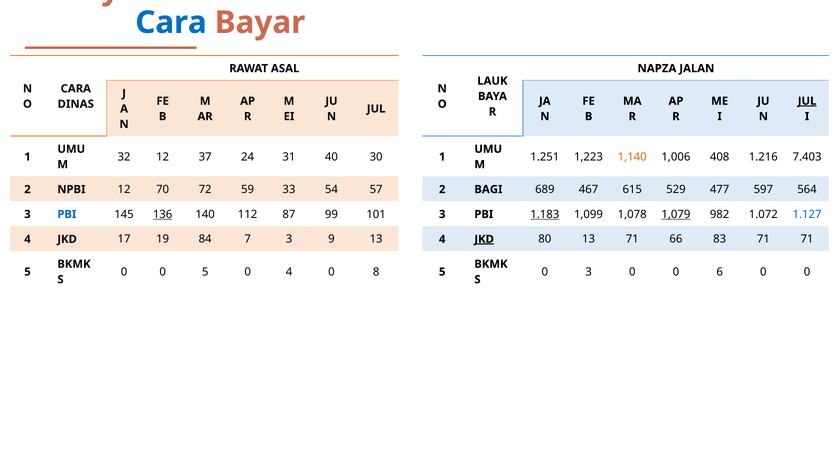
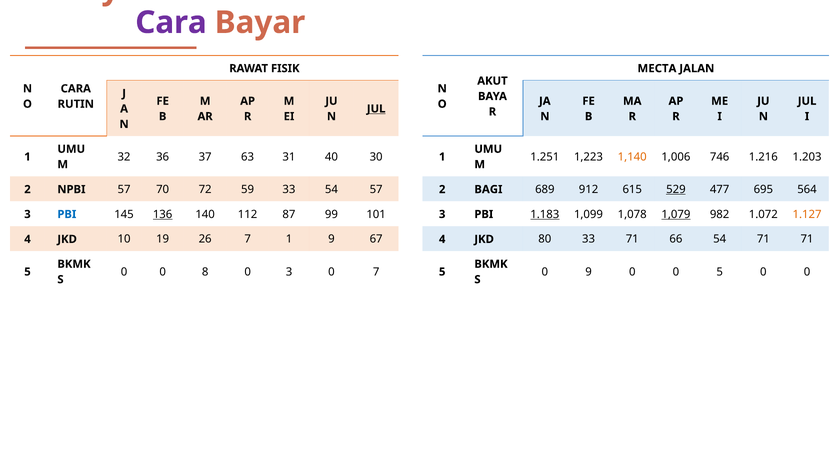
Cara colour: blue -> purple (171, 23)
ASAL: ASAL -> FISIK (285, 68)
NAPZA: NAPZA -> MECTA (657, 68)
LAUK: LAUK -> AKUT (492, 81)
JUL underline: present -> none (807, 101)
DINAS: DINAS -> RUTIN (76, 104)
JUL underline: none -> present (376, 109)
32 12: 12 -> 36 (163, 157)
24: 24 -> 63 (248, 157)
408: 408 -> 746 (720, 157)
7.403: 7.403 -> 1.203 (807, 157)
NPBI 12: 12 -> 57 (124, 189)
467: 467 -> 912 (589, 189)
529 underline: none -> present (676, 189)
597: 597 -> 695 (763, 189)
1.127 colour: blue -> orange (807, 214)
17: 17 -> 10 (124, 239)
84: 84 -> 26 (205, 239)
7 3: 3 -> 1 (289, 239)
9 13: 13 -> 67 (376, 239)
JKD underline: present -> none (484, 239)
80 13: 13 -> 33 (589, 239)
66 83: 83 -> 54 (720, 239)
0 5: 5 -> 8 (205, 272)
0 4: 4 -> 3 (289, 272)
0 8: 8 -> 7 (376, 272)
0 3: 3 -> 9 (589, 272)
0 6: 6 -> 5 (720, 272)
